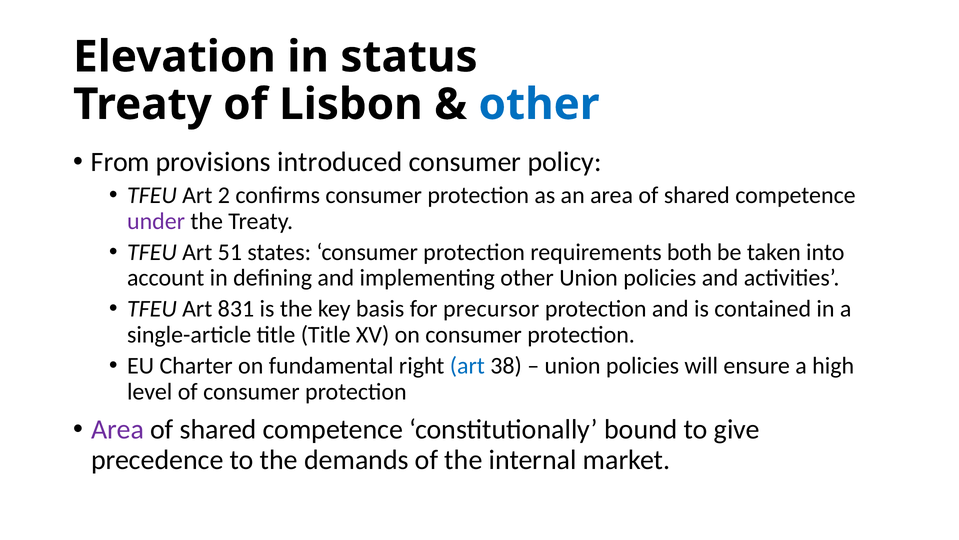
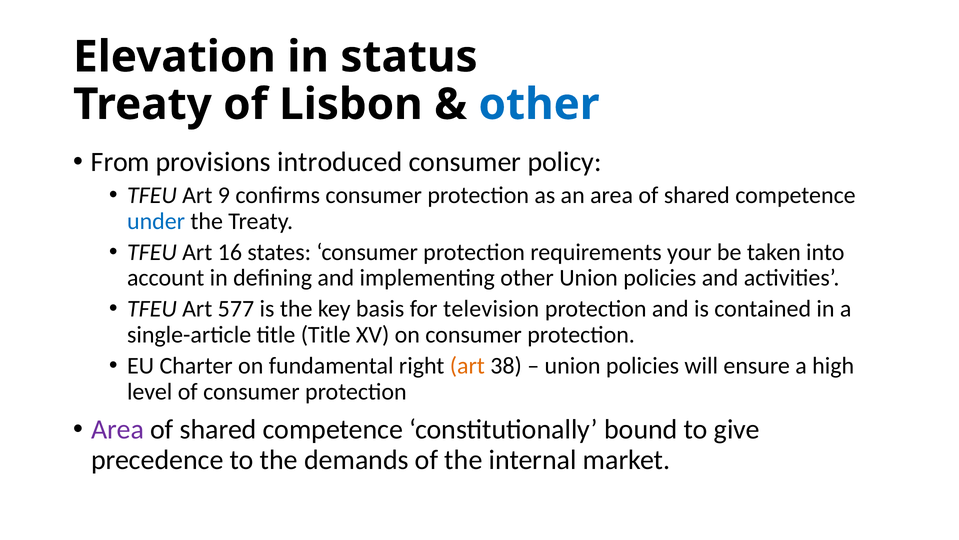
2: 2 -> 9 (224, 195)
under colour: purple -> blue (156, 221)
51: 51 -> 16 (230, 252)
both: both -> your (689, 252)
831: 831 -> 577 (236, 309)
precursor: precursor -> television (491, 309)
art colour: blue -> orange (467, 365)
